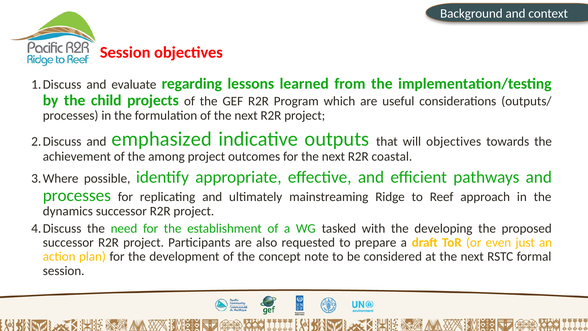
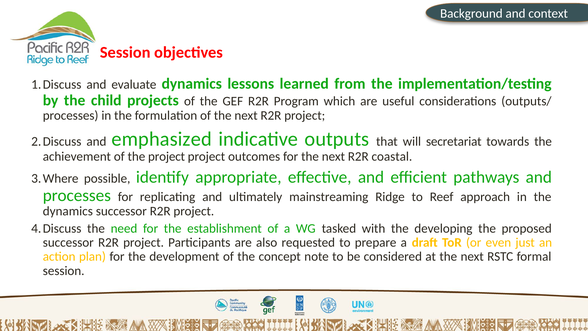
evaluate regarding: regarding -> dynamics (192, 84)
will objectives: objectives -> secretariat (454, 142)
the among: among -> project (167, 156)
